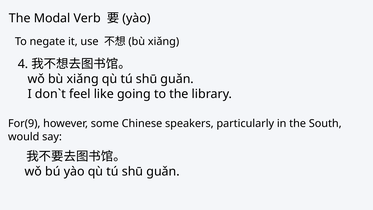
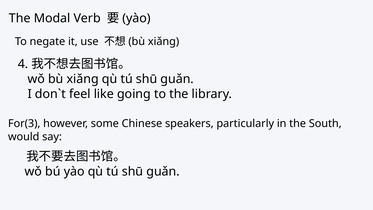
For(9: For(9 -> For(3 (24, 123)
